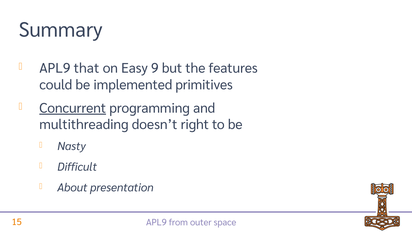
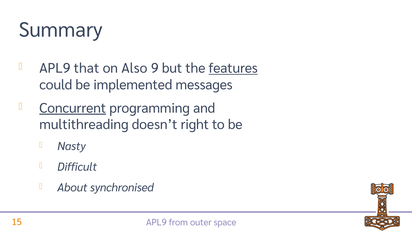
Easy: Easy -> Also (134, 68)
features underline: none -> present (233, 68)
primitives: primitives -> messages (204, 85)
presentation: presentation -> synchronised (122, 188)
